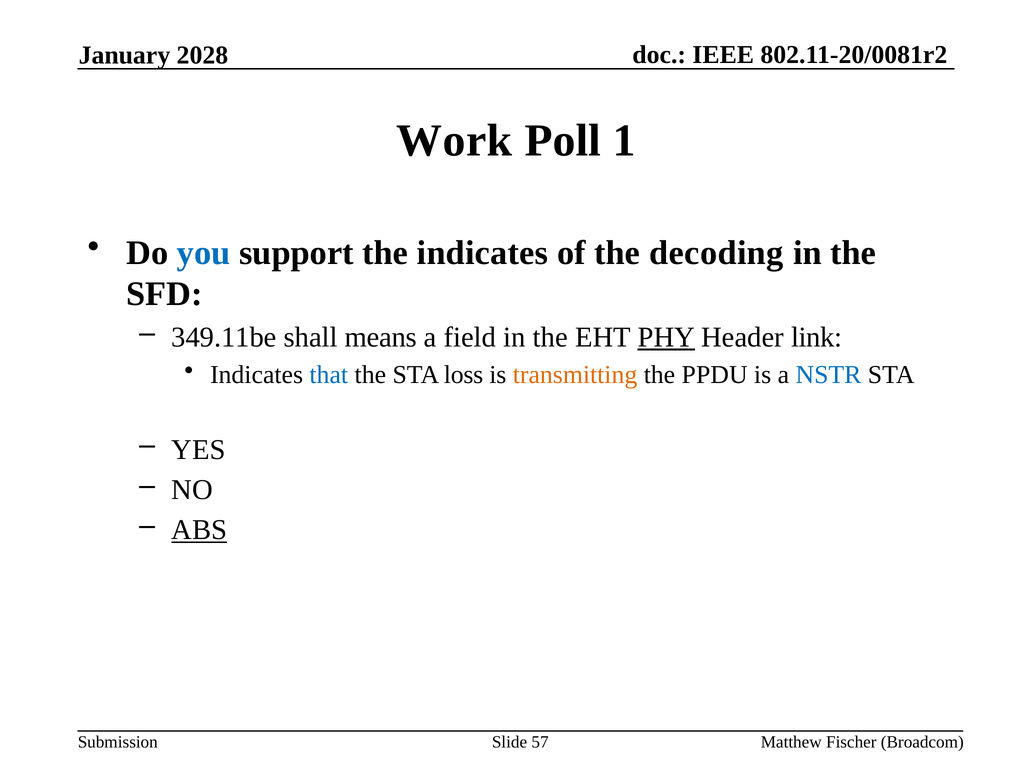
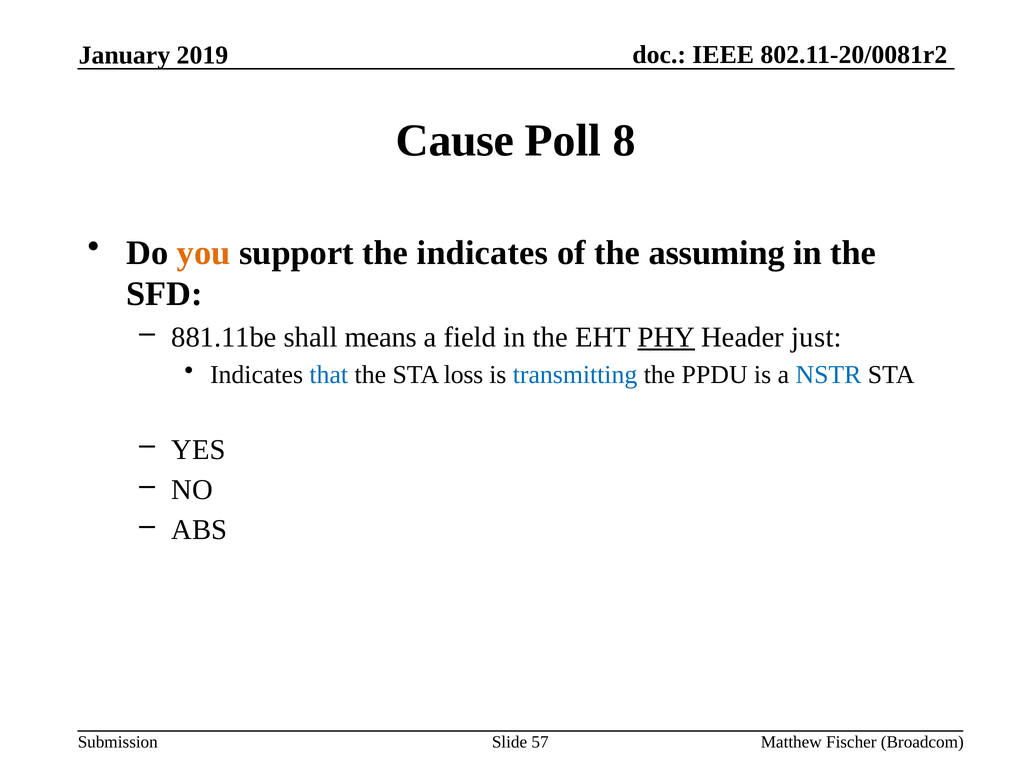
2028: 2028 -> 2019 (202, 55)
Work: Work -> Cause (455, 141)
1: 1 -> 8 (624, 141)
you colour: blue -> orange (204, 253)
decoding: decoding -> assuming (717, 253)
349.11be: 349.11be -> 881.11be (224, 337)
link: link -> just (816, 337)
transmitting colour: orange -> blue (575, 375)
ABS underline: present -> none (199, 530)
